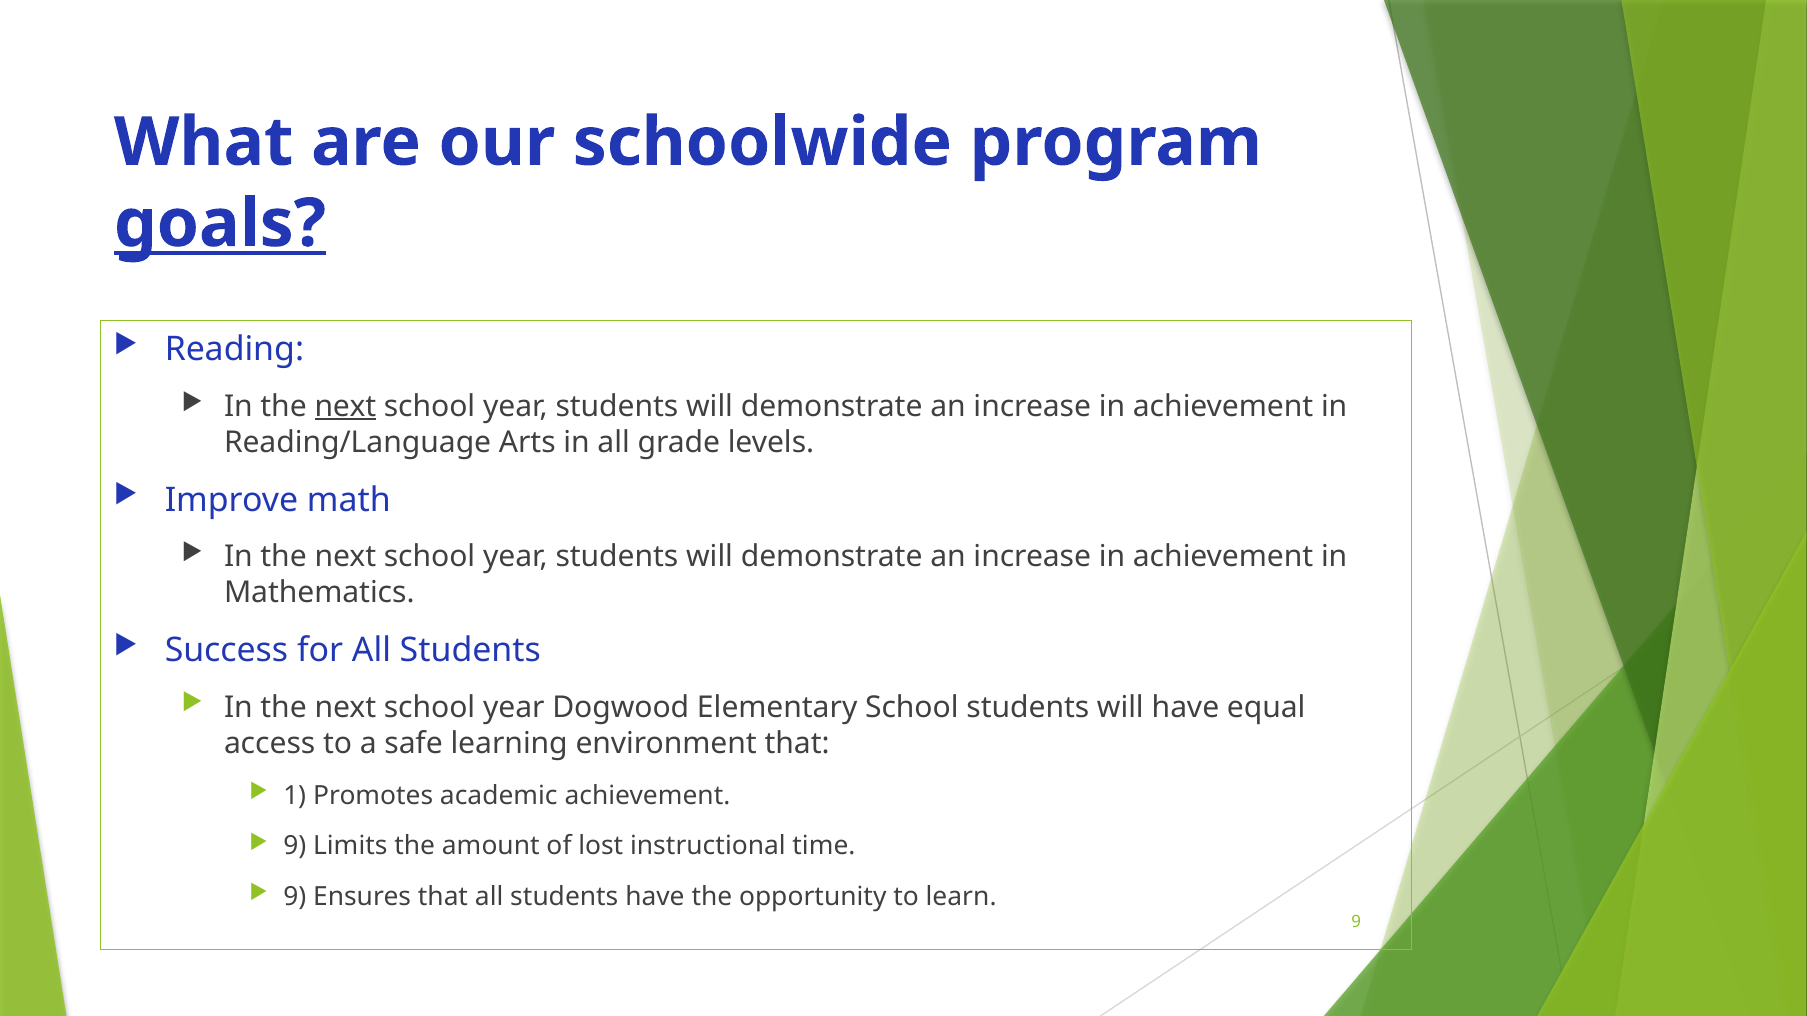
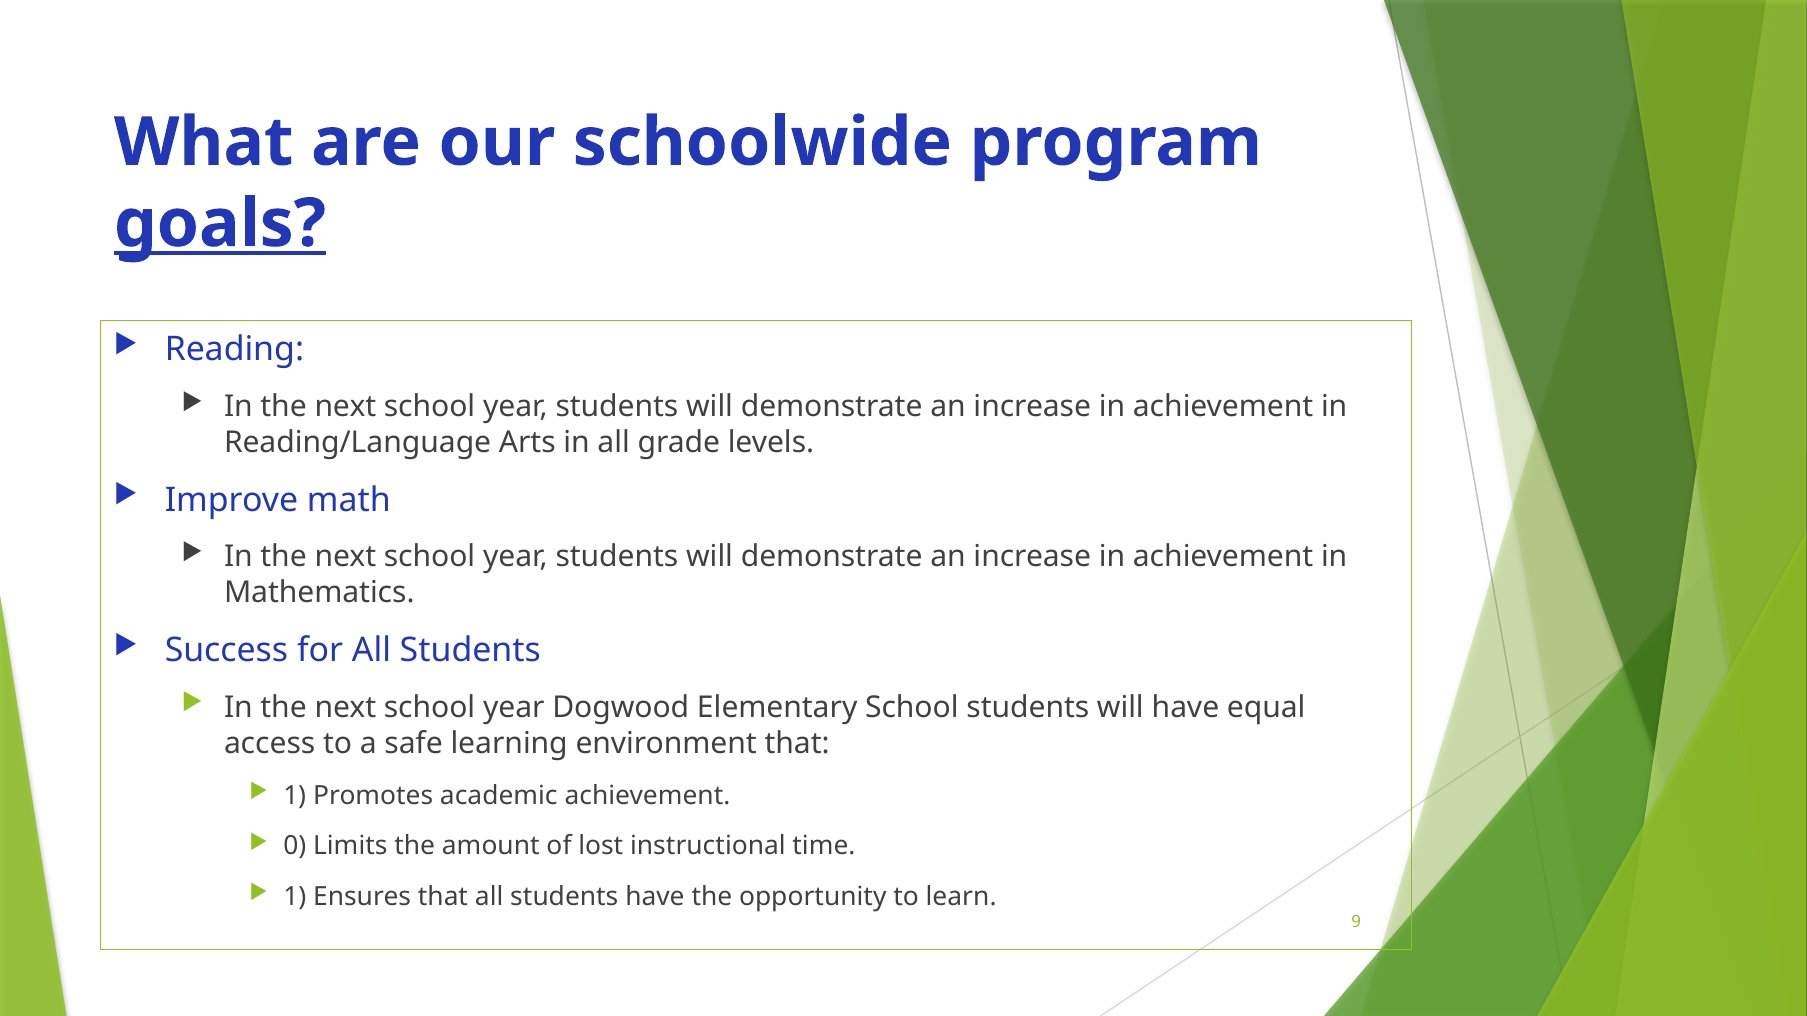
next underline: present -> none (345, 407)
9: 9 -> 0 (295, 847)
9: 9 -> 1 (295, 897)
